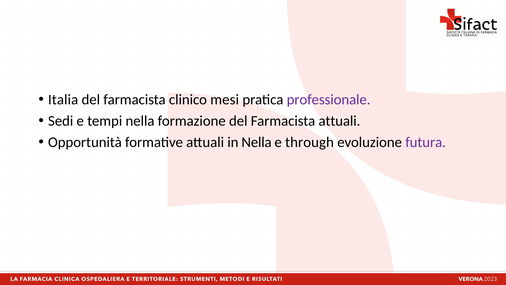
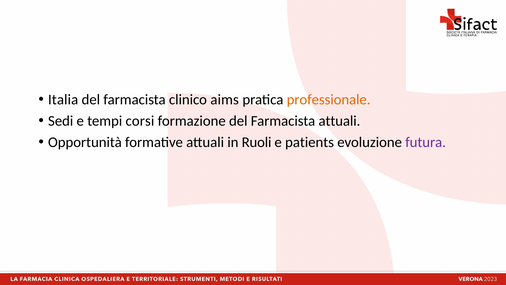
mesi: mesi -> aims (225, 100)
professionale colour: purple -> orange (329, 100)
tempi nella: nella -> corsi (140, 121)
in Nella: Nella -> Ruoli (257, 142)
through: through -> patients (310, 142)
